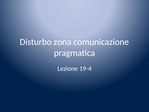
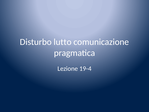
zona: zona -> lutto (63, 42)
